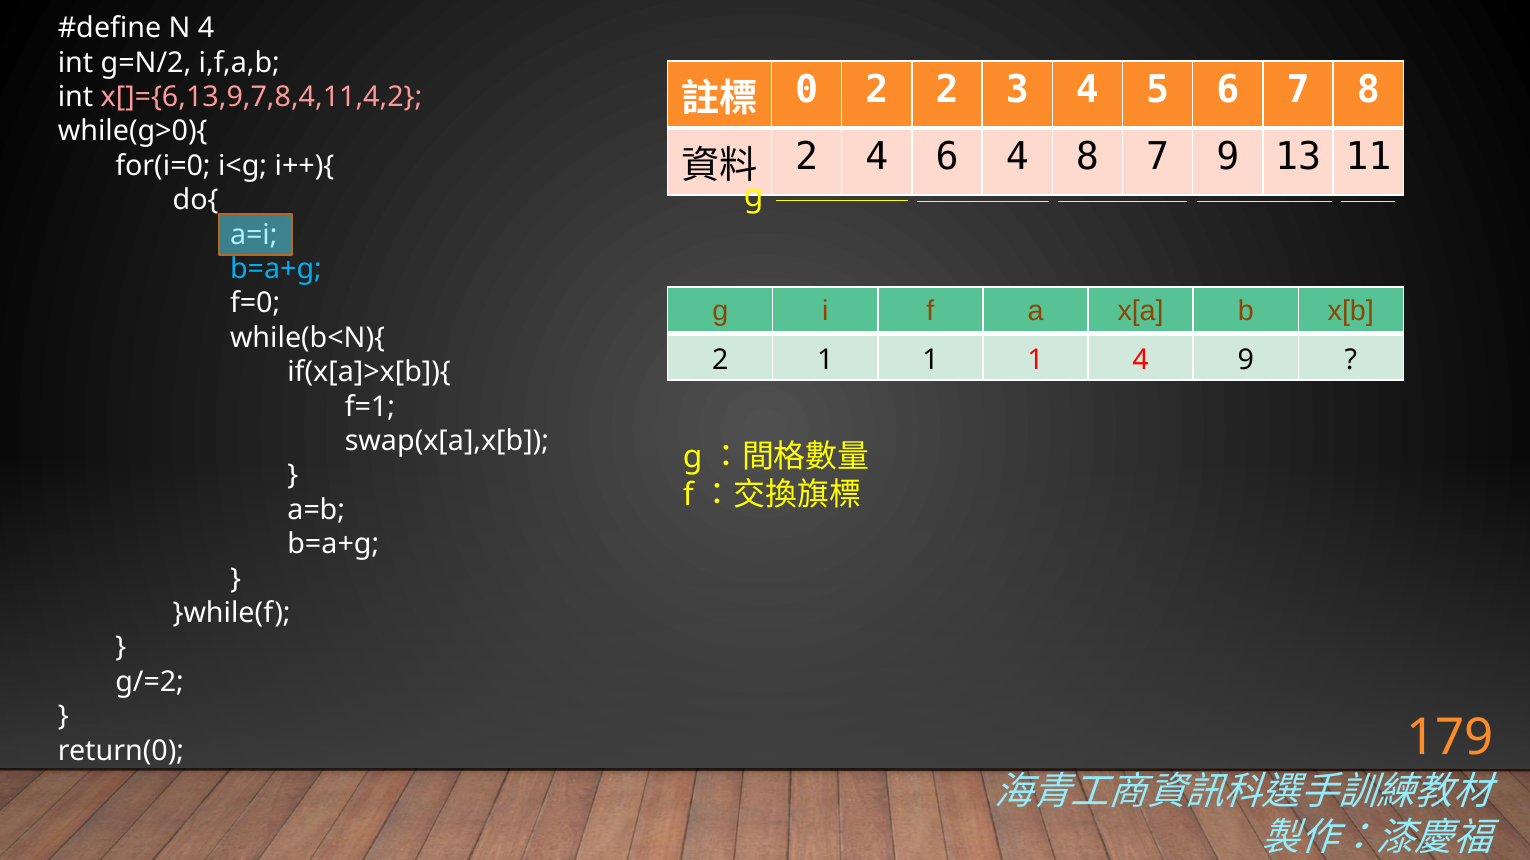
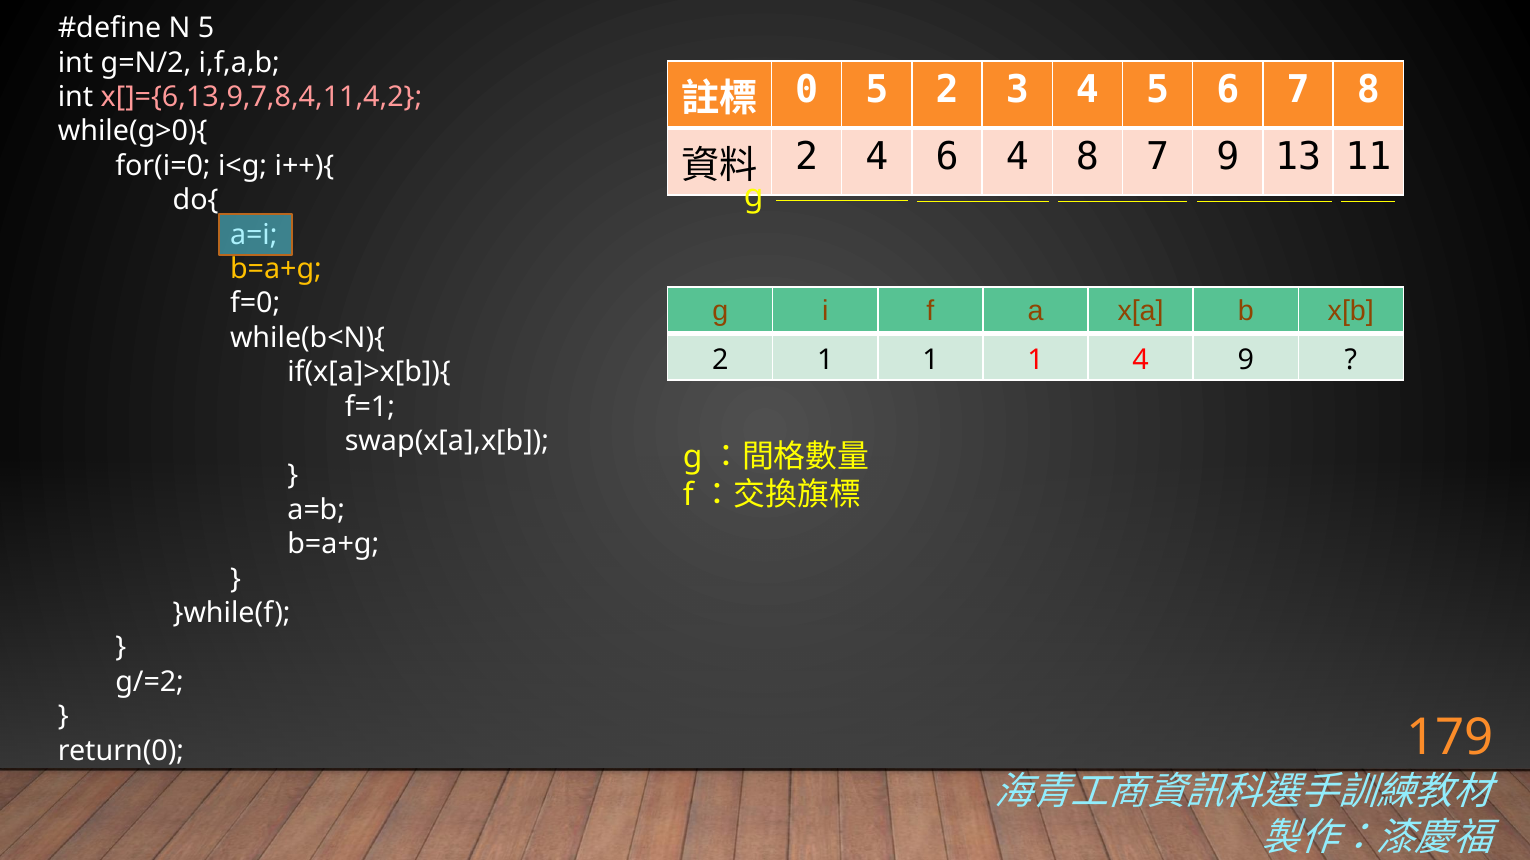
N 4: 4 -> 5 (206, 28)
0 2: 2 -> 5 (877, 90)
b=a+g colour: light blue -> yellow (276, 269)
